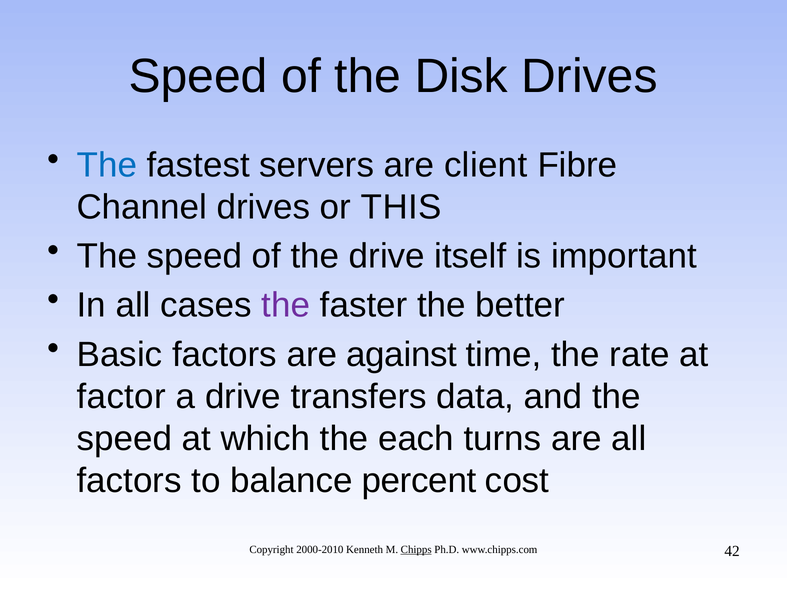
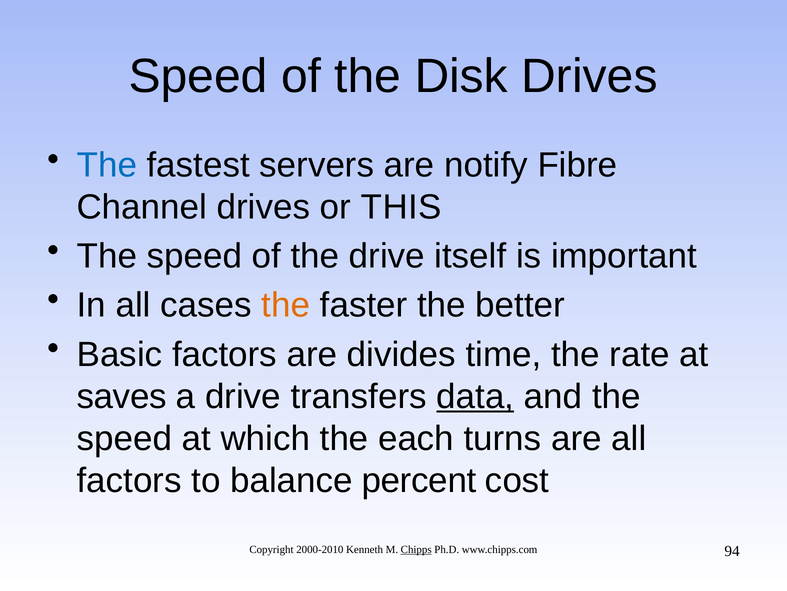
client: client -> notify (486, 165)
the colour: purple -> orange (286, 305)
against: against -> divides (401, 354)
factor: factor -> saves (122, 396)
data underline: none -> present (475, 396)
42: 42 -> 94 (732, 550)
